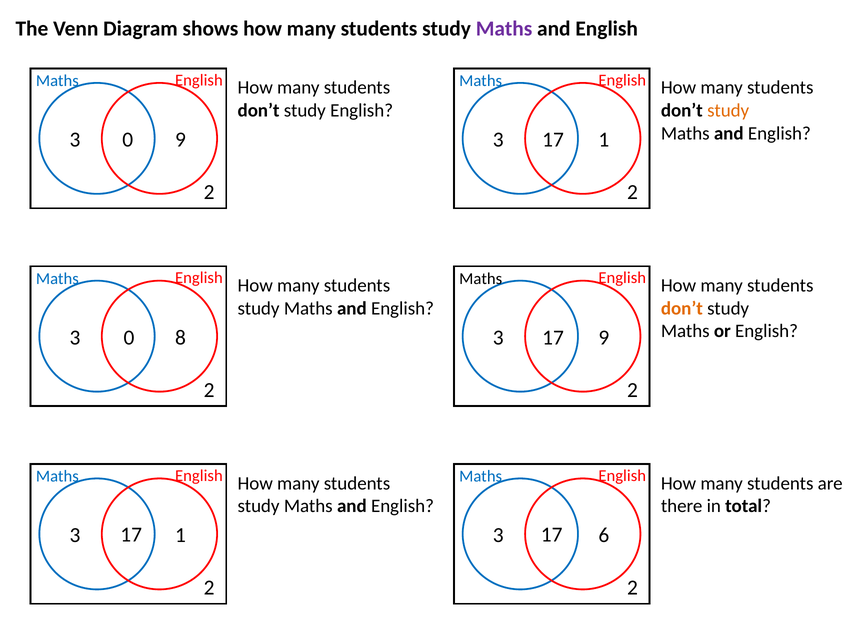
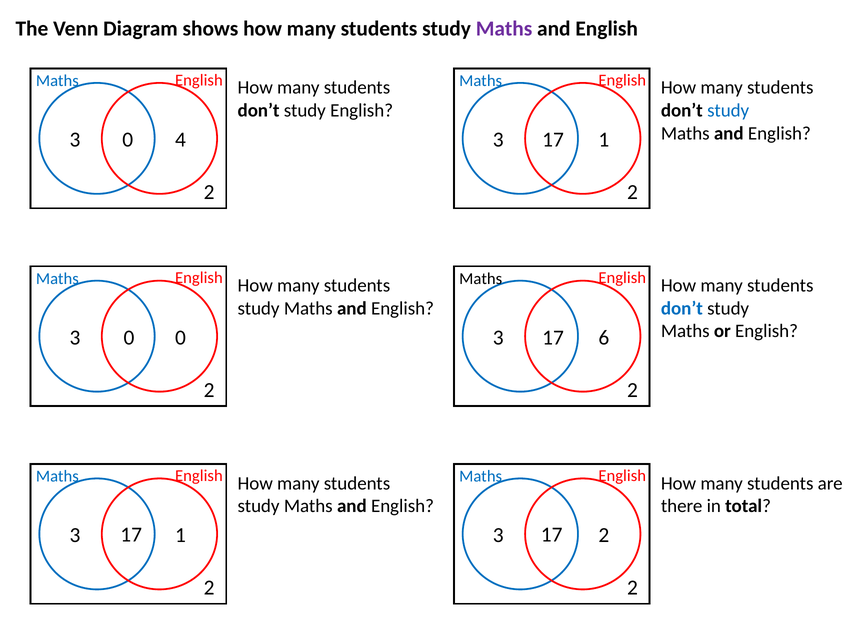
study colour: orange -> blue (728, 111)
9: 9 -> 4 (181, 140)
don’t colour: orange -> blue (682, 308)
3 8: 8 -> 0 (181, 337)
9: 9 -> 6 (604, 337)
3 6: 6 -> 2 (604, 535)
